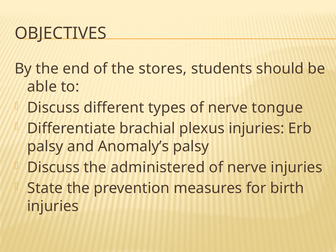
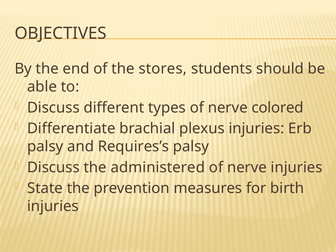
tongue: tongue -> colored (277, 108)
Anomaly’s: Anomaly’s -> Requires’s (133, 146)
